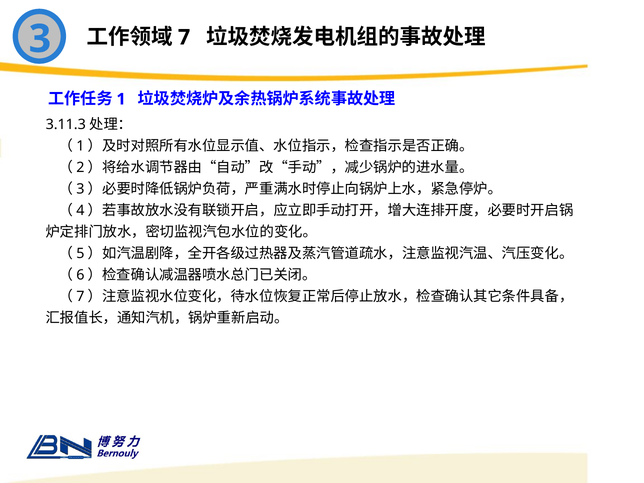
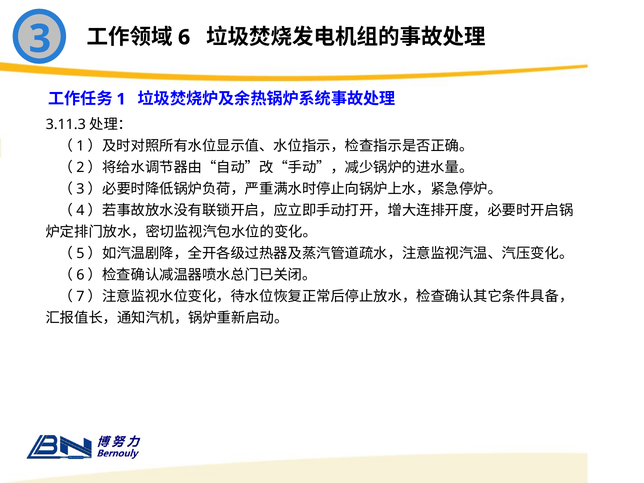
7: 7 -> 6 (184, 37)
